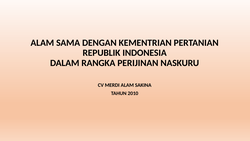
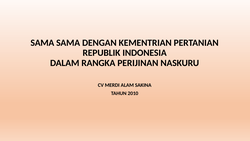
ALAM: ALAM -> SAMA (42, 43)
